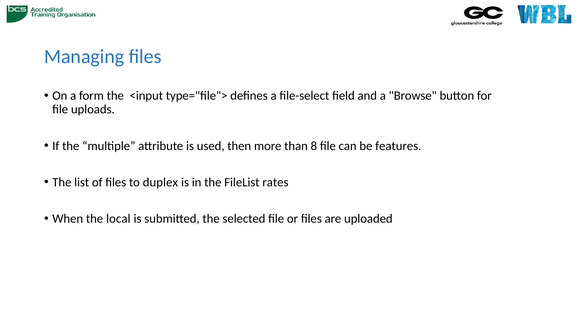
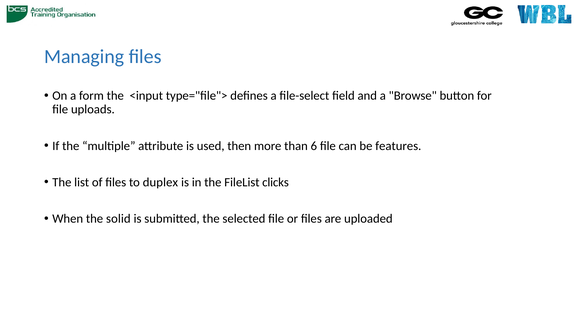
8: 8 -> 6 (314, 146)
rates: rates -> clicks (276, 182)
local: local -> solid (118, 219)
